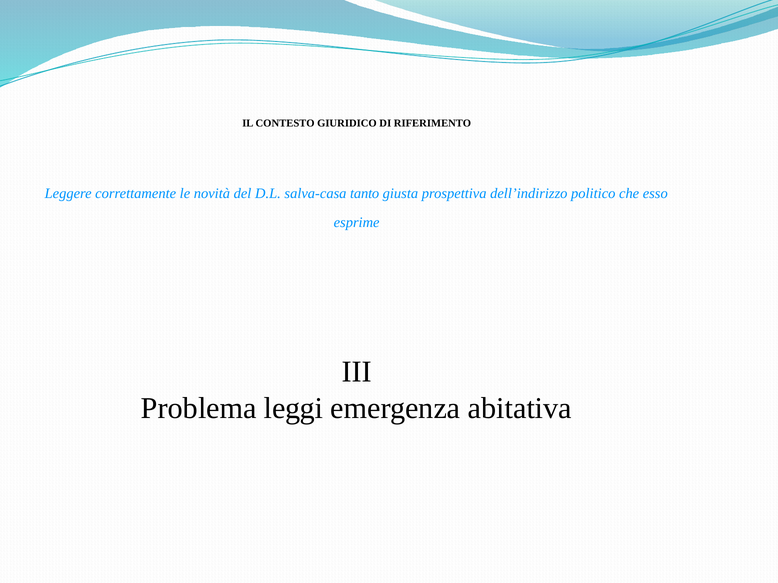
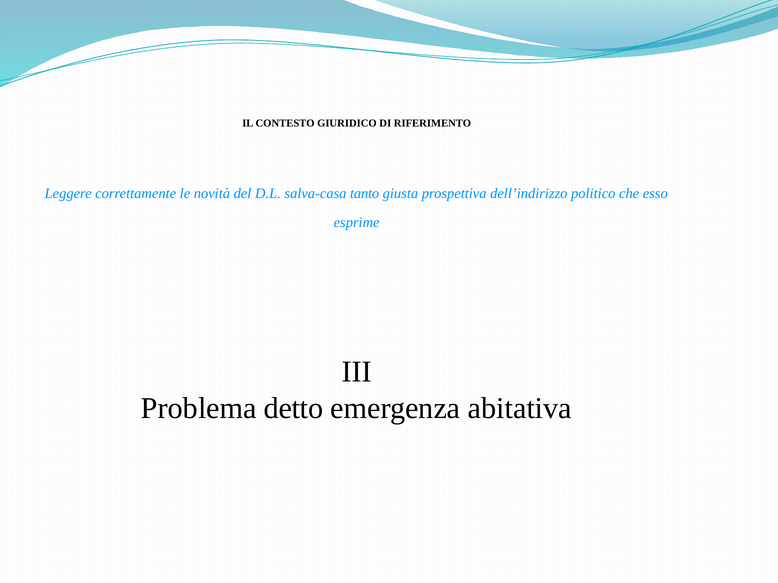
leggi: leggi -> detto (294, 408)
